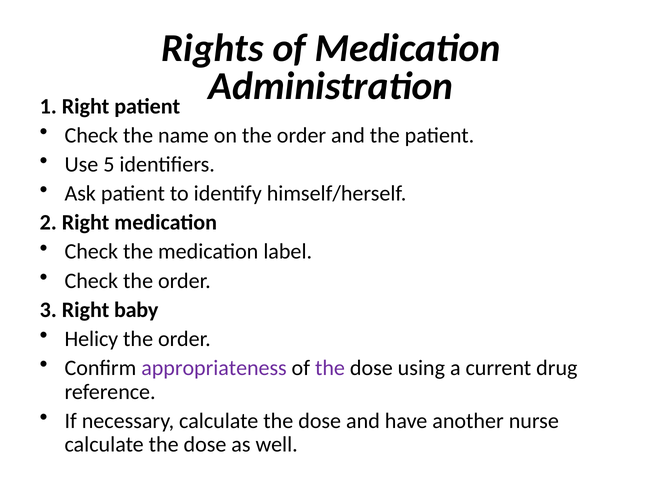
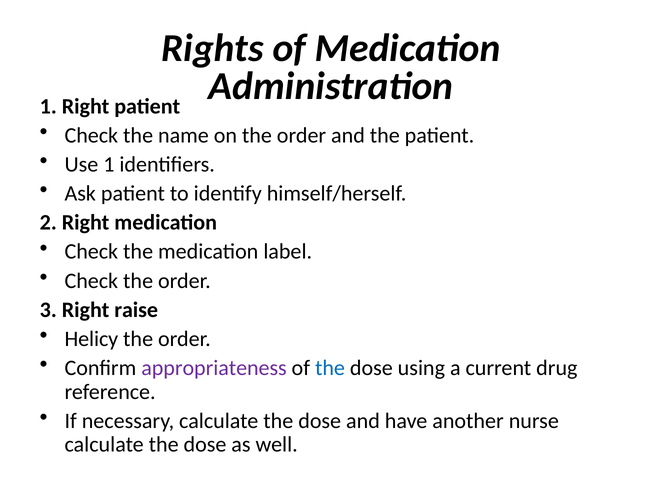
Use 5: 5 -> 1 (109, 165)
baby: baby -> raise (136, 310)
the colour: purple -> blue (330, 368)
